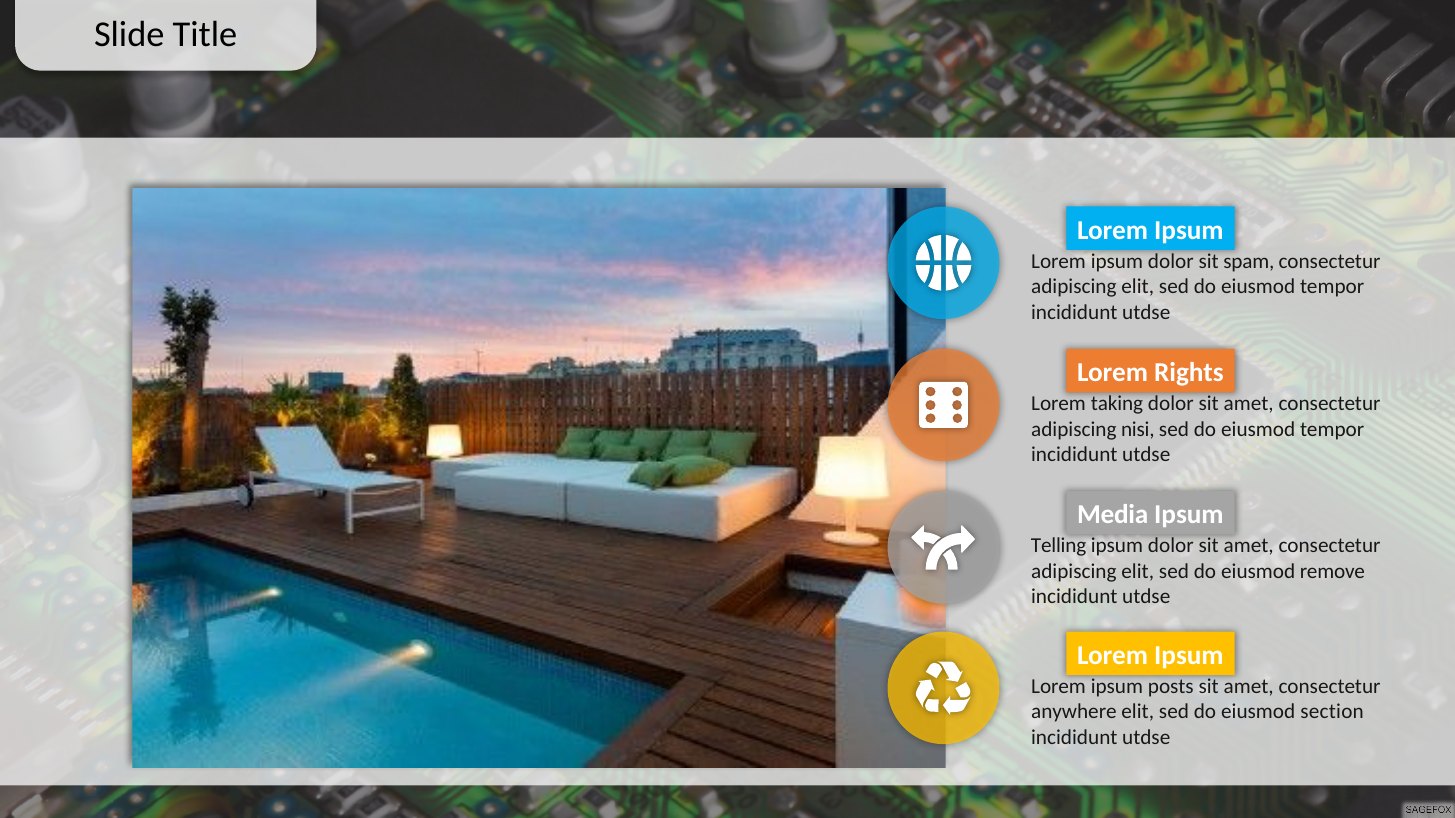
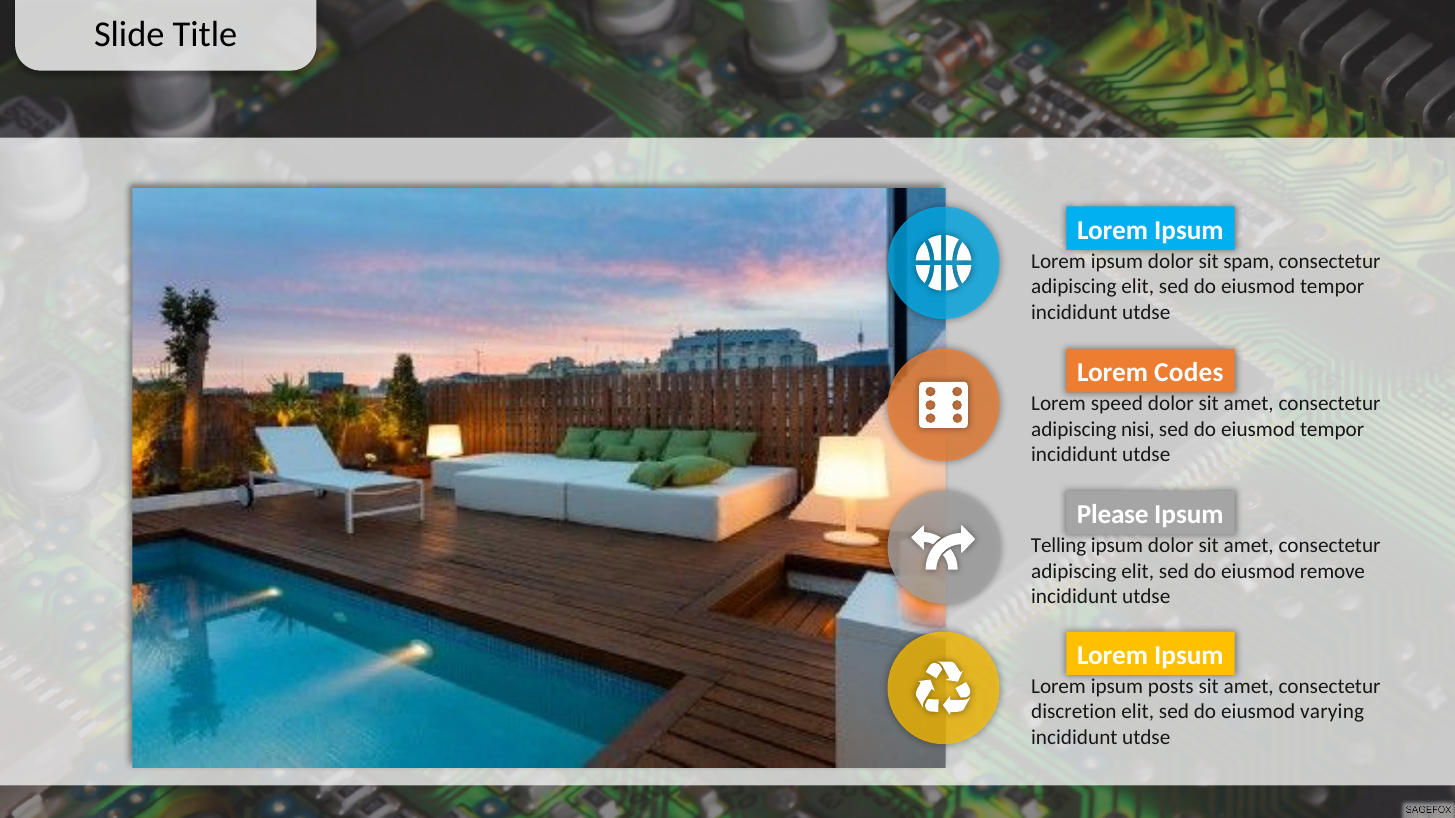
Rights: Rights -> Codes (1189, 373)
taking: taking -> speed (1117, 404)
Media: Media -> Please (1113, 515)
anywhere: anywhere -> discretion (1074, 712)
section: section -> varying (1332, 712)
